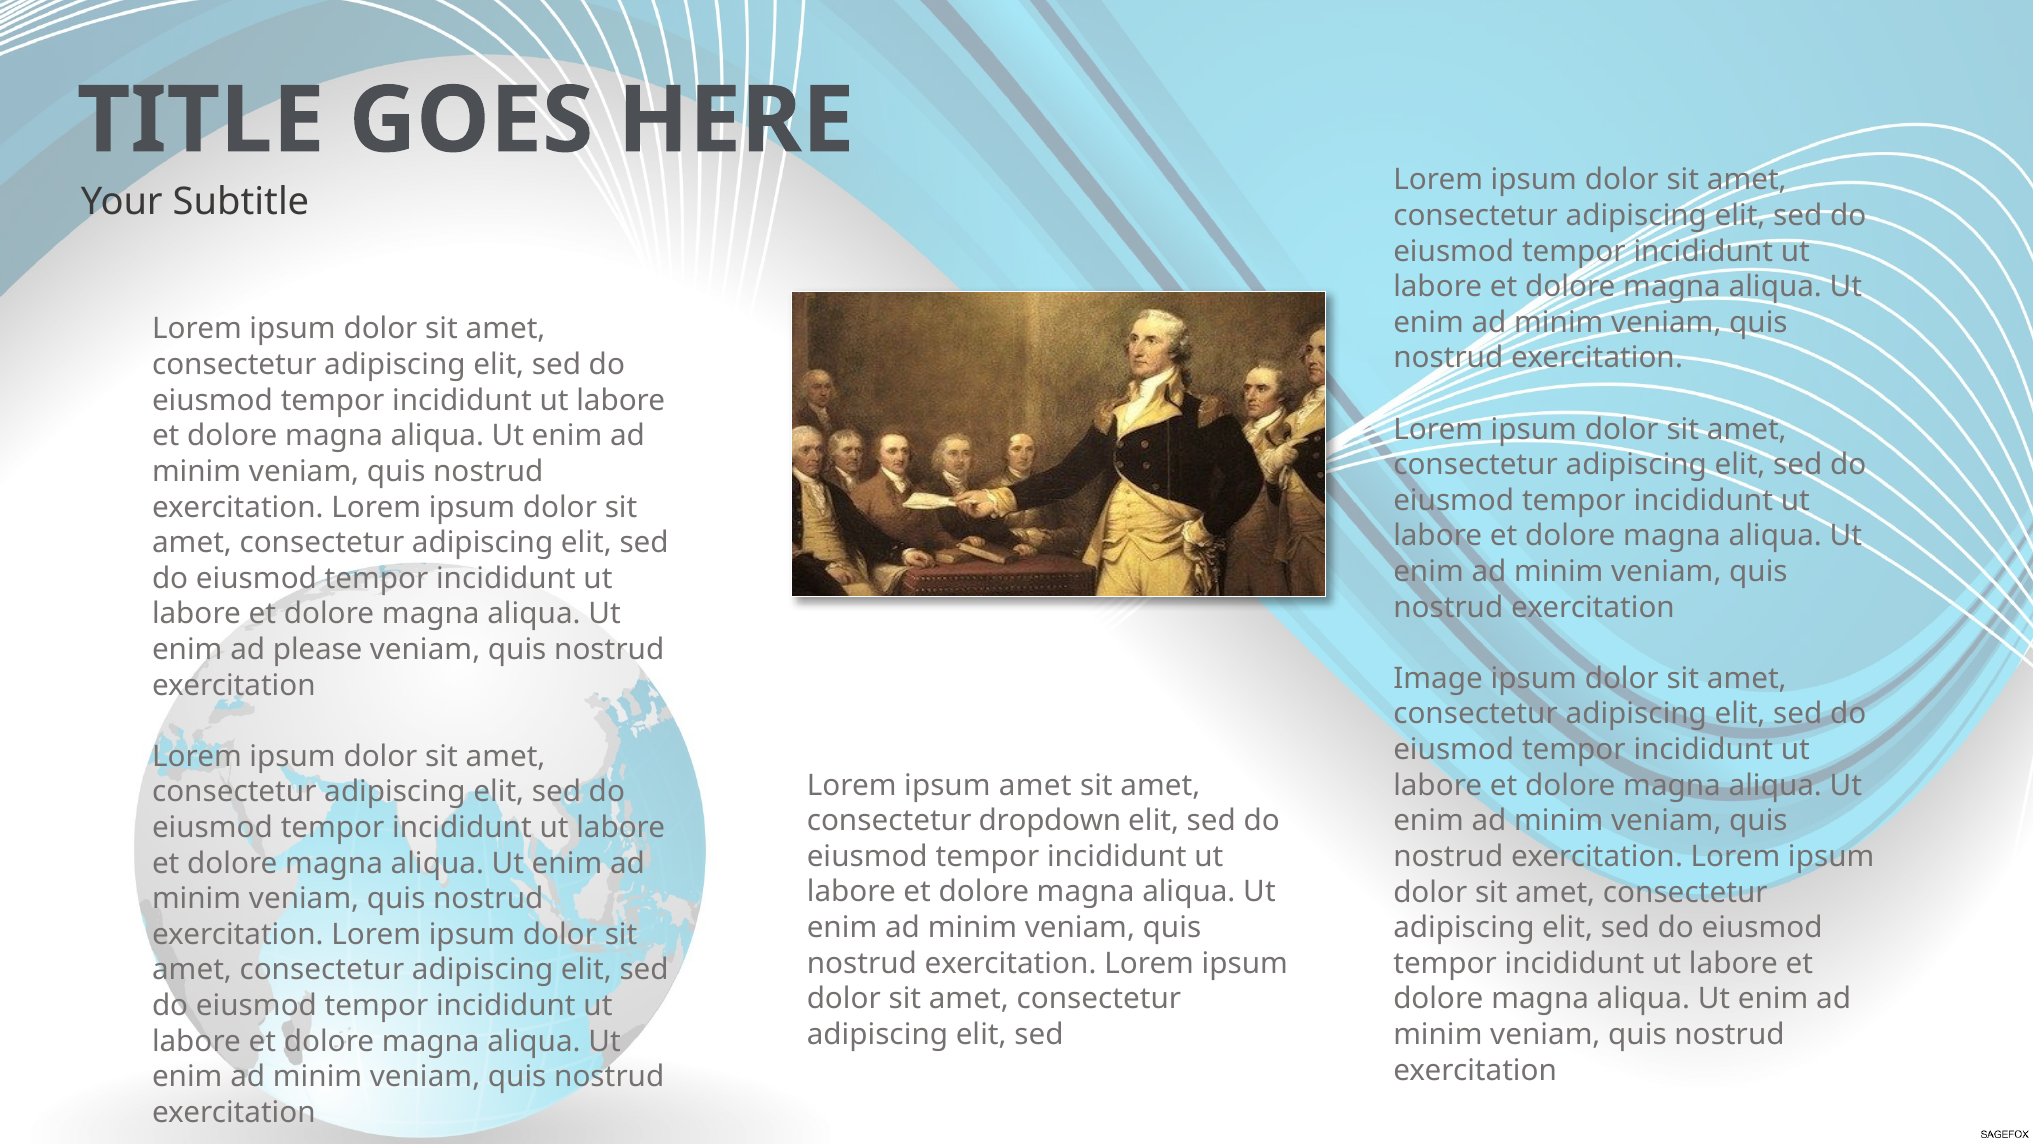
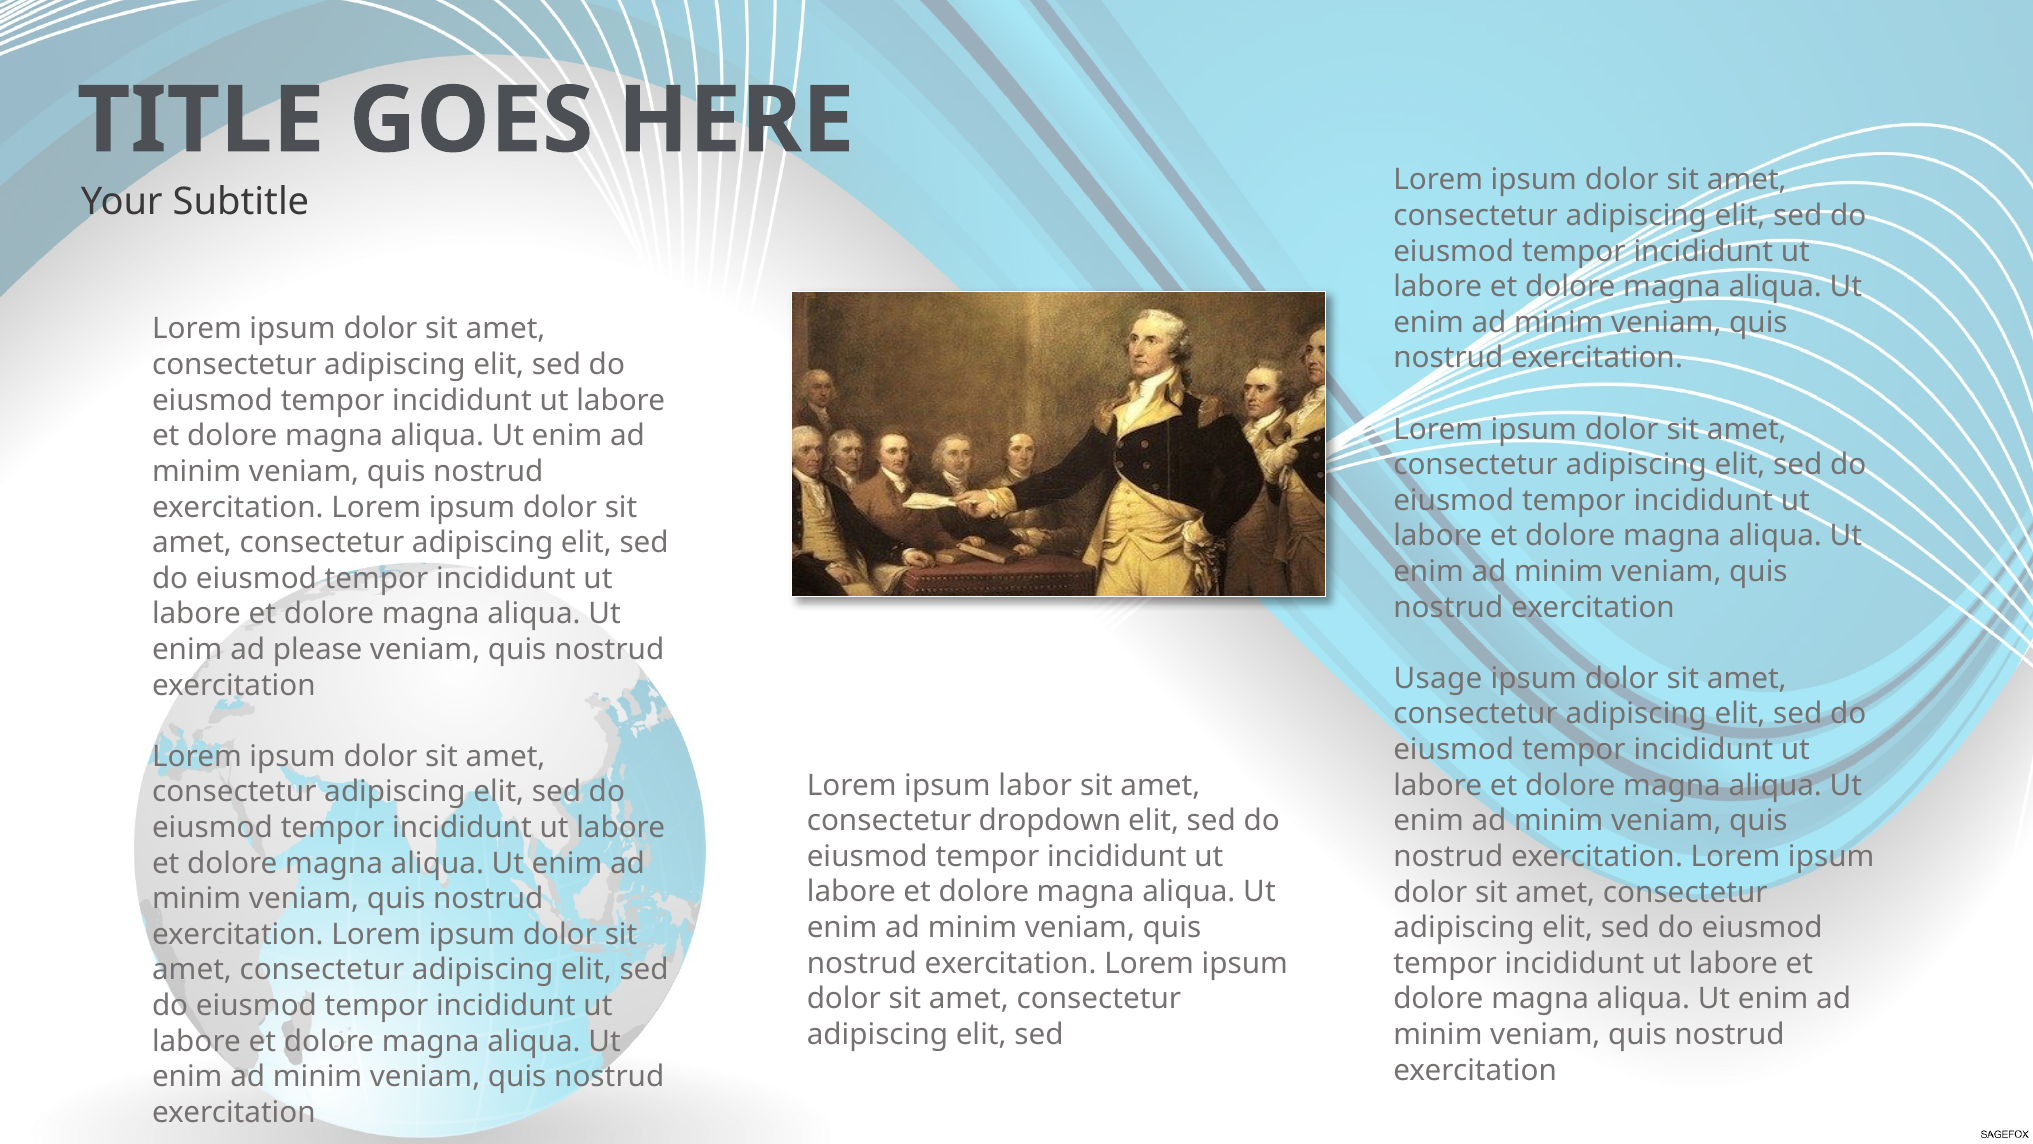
Image: Image -> Usage (1438, 678)
ipsum amet: amet -> labor (1035, 785)
